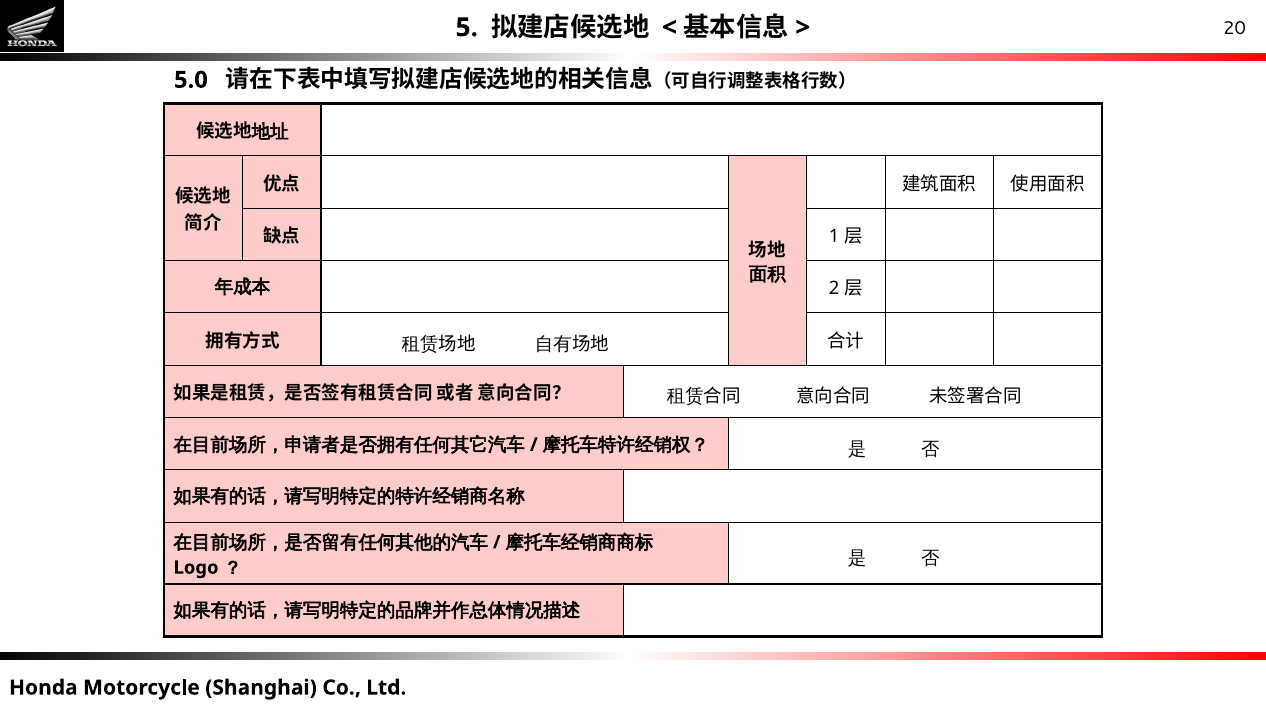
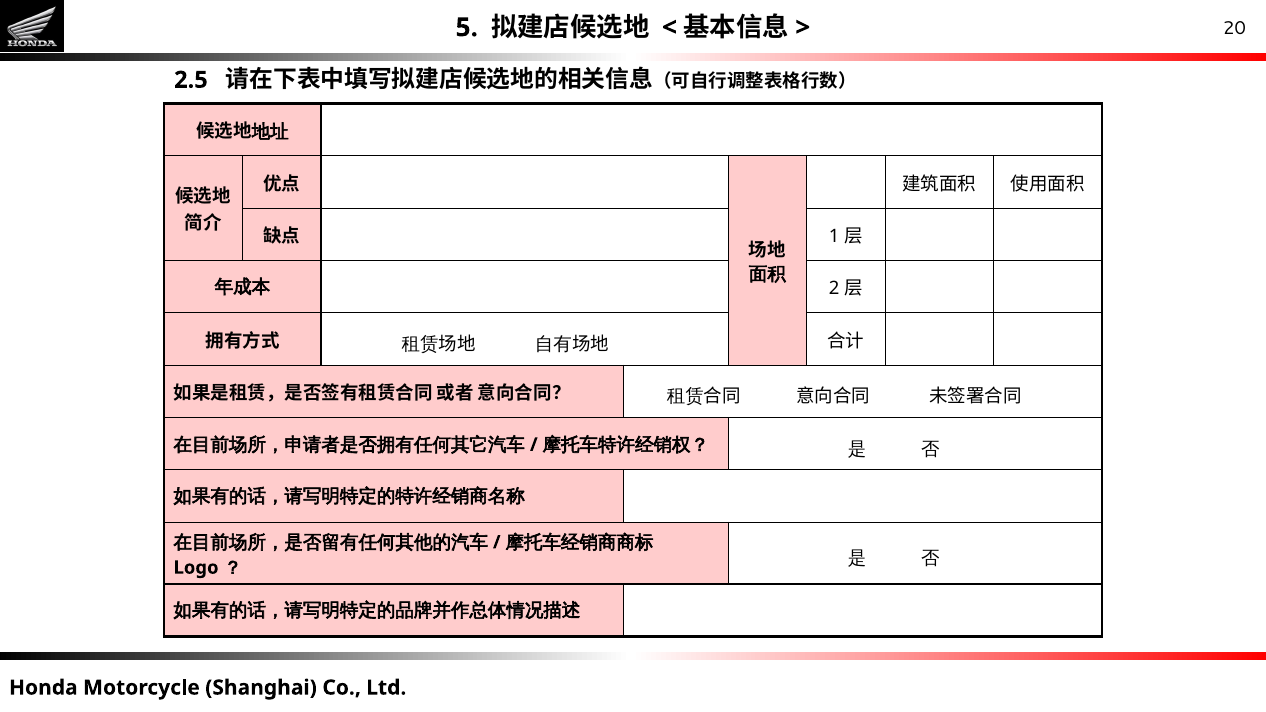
5.0: 5.0 -> 2.5 (191, 80)
